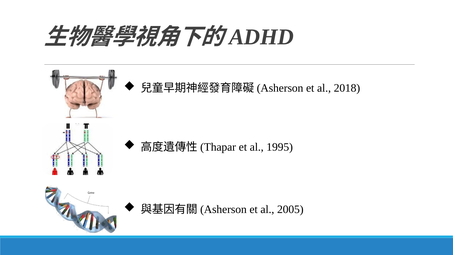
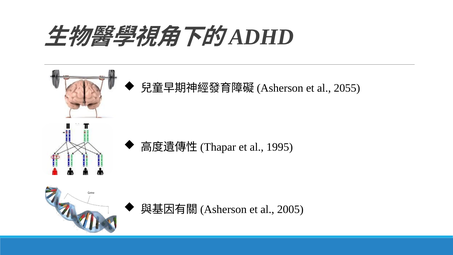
2018: 2018 -> 2055 (347, 88)
